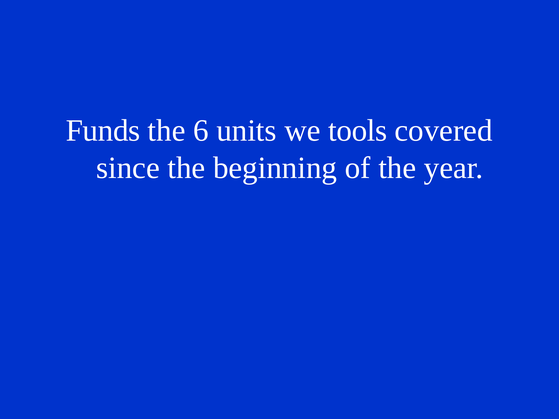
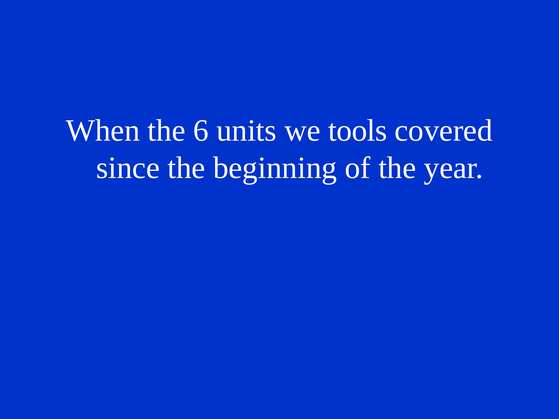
Funds: Funds -> When (103, 131)
